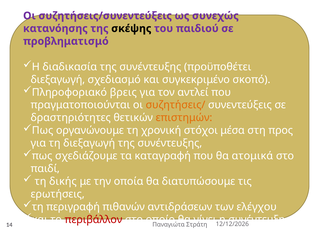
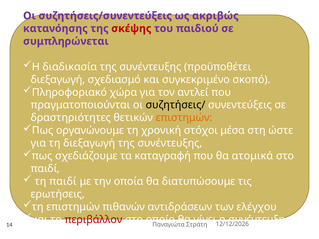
συνεχώς: συνεχώς -> ακριβώς (215, 16)
σκέψης colour: black -> red (131, 29)
προβληματισμό: προβληματισμό -> συμπληρώνεται (66, 41)
βρεις: βρεις -> χώρα (123, 92)
συζητήσεις/ colour: orange -> black (176, 105)
προς: προς -> ώστε (281, 131)
τη δικής: δικής -> παιδί (63, 182)
τη περιγραφή: περιγραφή -> επιστημών (73, 207)
